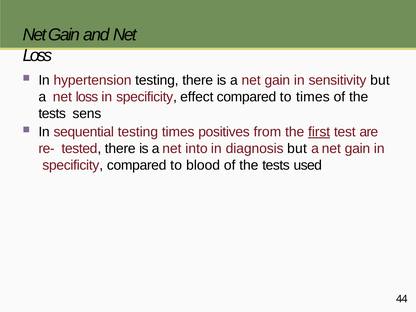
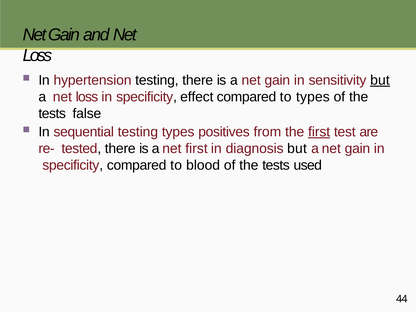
but underline: none -> present (380, 80)
to times: times -> types (313, 97)
sens: sens -> false (87, 114)
testing times: times -> types (178, 132)
net into: into -> first (196, 148)
